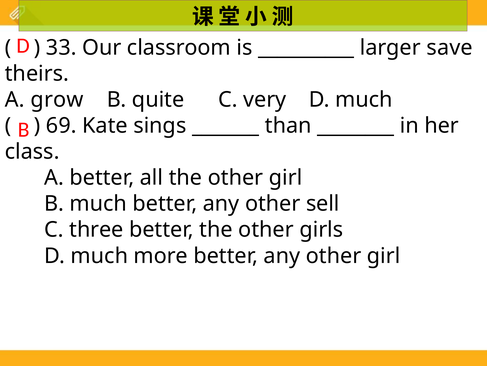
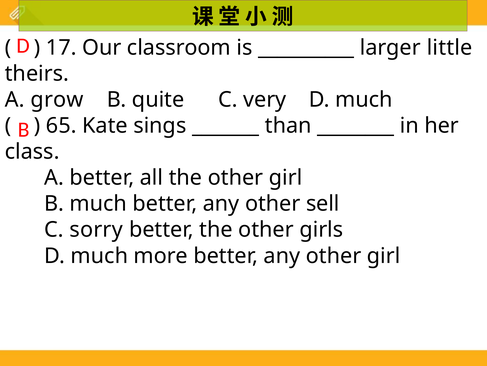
33: 33 -> 17 (61, 47)
save: save -> little (450, 47)
69: 69 -> 65 (61, 125)
three: three -> sorry (96, 229)
